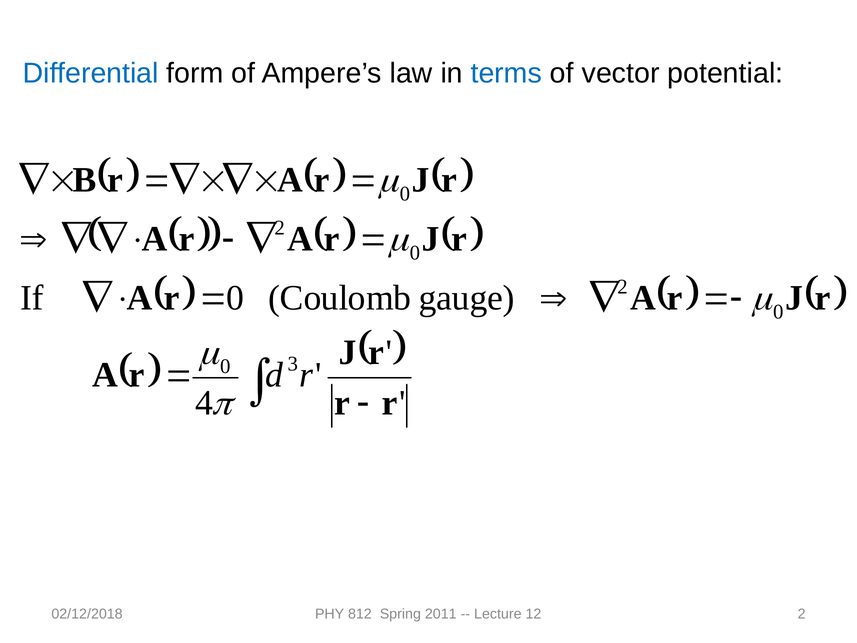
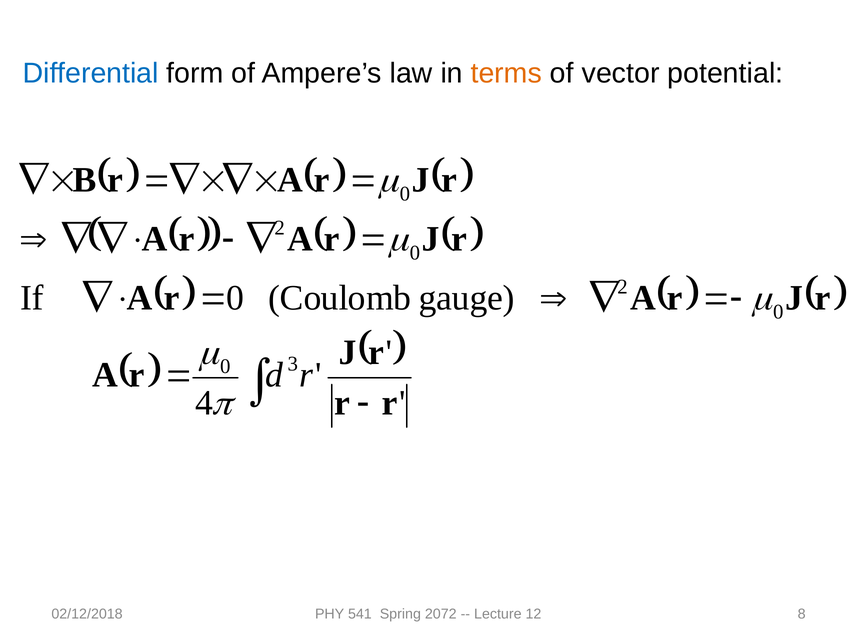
terms colour: blue -> orange (506, 73)
812: 812 -> 541 (360, 614)
2011: 2011 -> 2072 (441, 614)
12 2: 2 -> 8 (802, 614)
